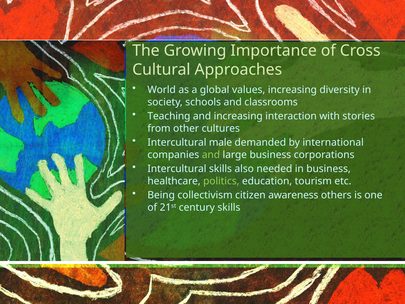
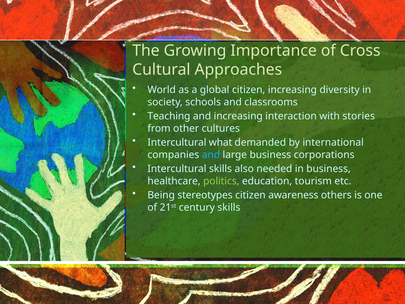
global values: values -> citizen (249, 90)
male: male -> what (221, 142)
and colour: light green -> light blue (211, 155)
collectivism: collectivism -> stereotypes (205, 195)
